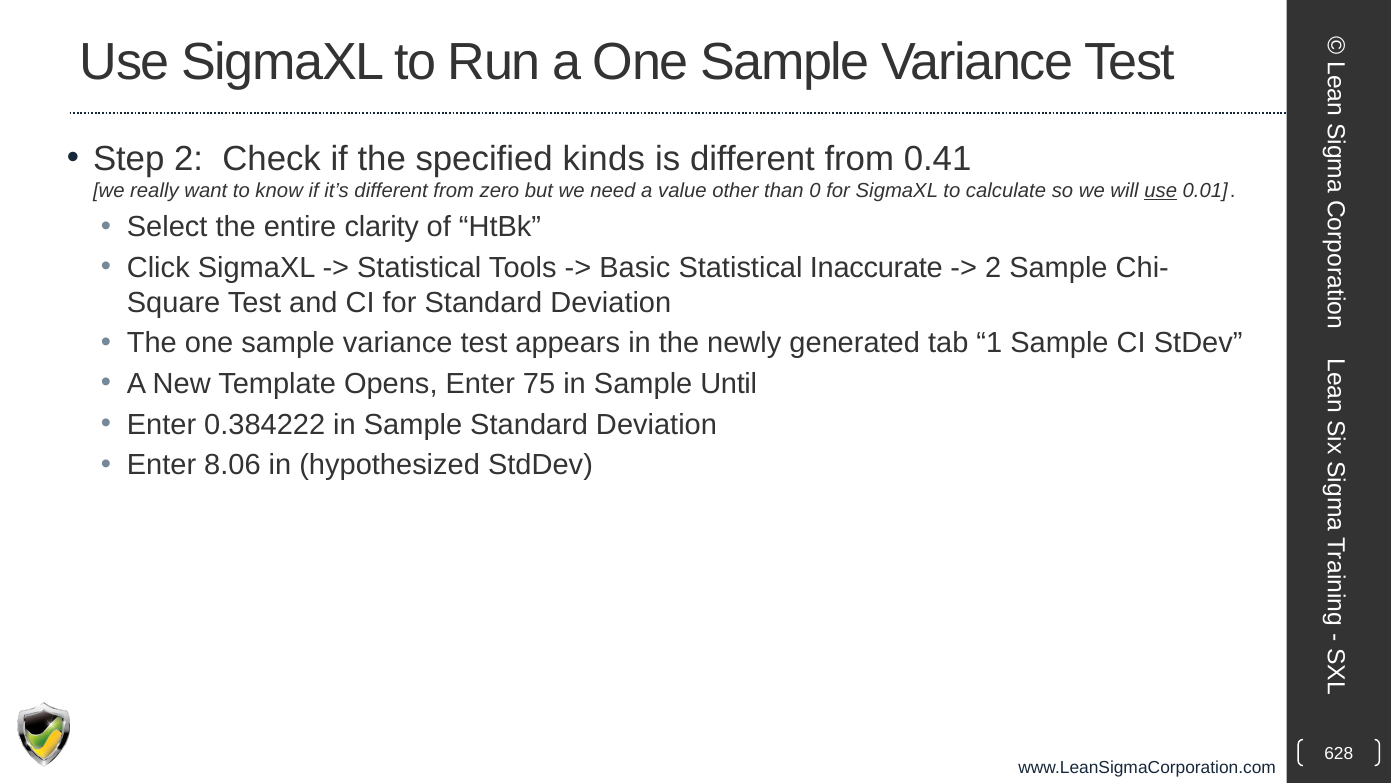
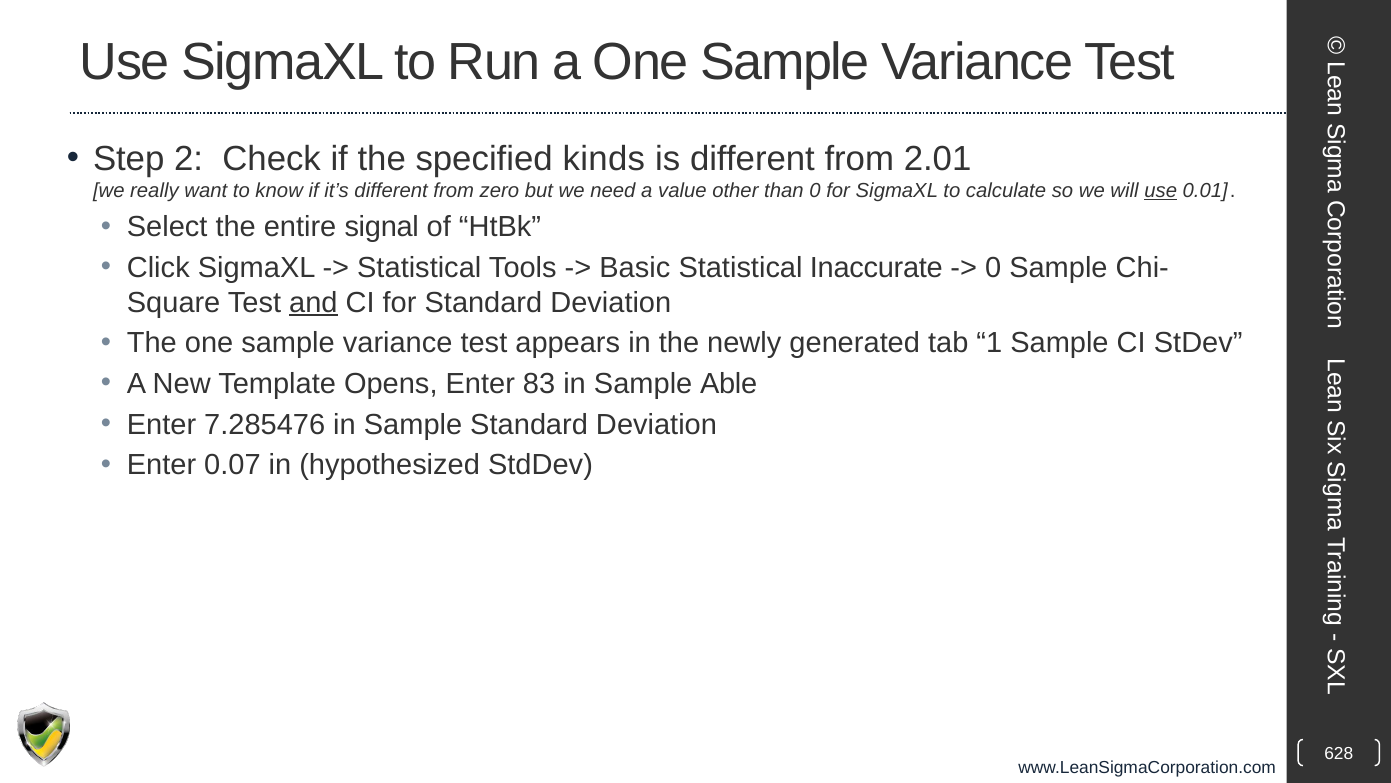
0.41: 0.41 -> 2.01 (938, 159)
clarity: clarity -> signal (382, 227)
2: 2 -> 0 (993, 268)
and underline: none -> present (313, 302)
75: 75 -> 83 (539, 384)
Until: Until -> Able (729, 384)
0.384222: 0.384222 -> 7.285476 (265, 424)
8.06: 8.06 -> 0.07 (232, 465)
